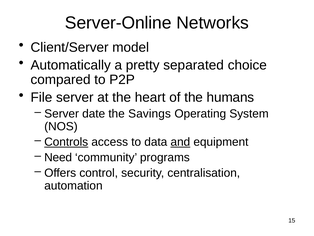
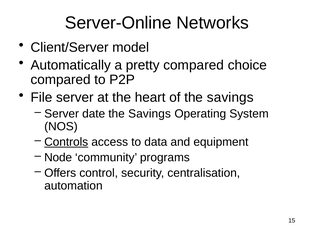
pretty separated: separated -> compared (194, 65)
of the humans: humans -> savings (230, 97)
and underline: present -> none (180, 142)
Need: Need -> Node (58, 157)
